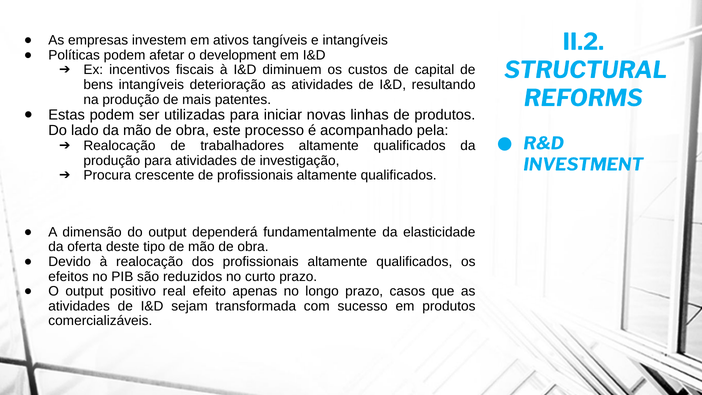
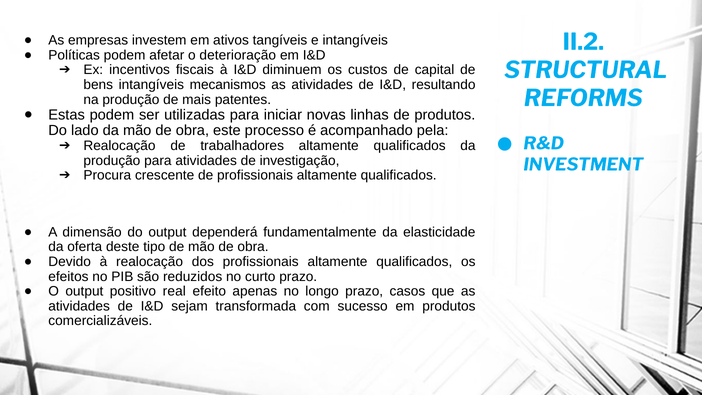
development: development -> deterioração (238, 55)
deterioração: deterioração -> mecanismos (228, 85)
